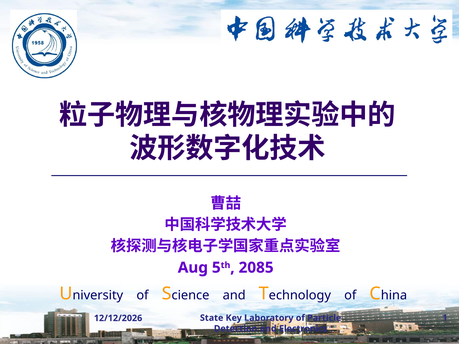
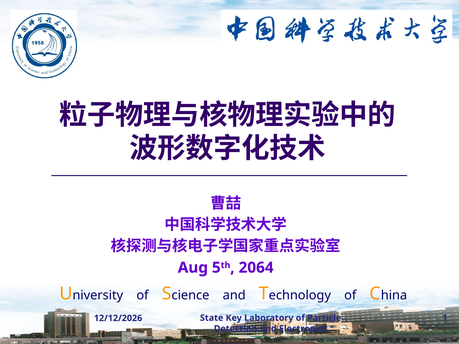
2085: 2085 -> 2064 (256, 268)
